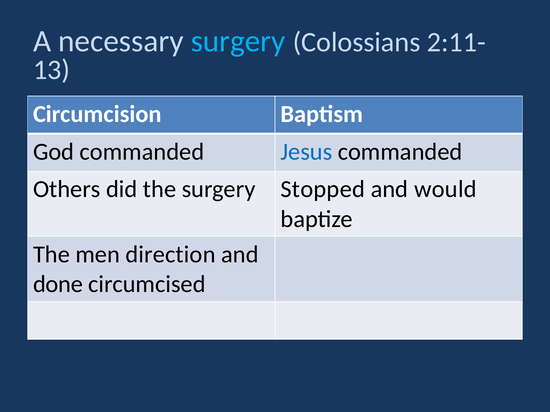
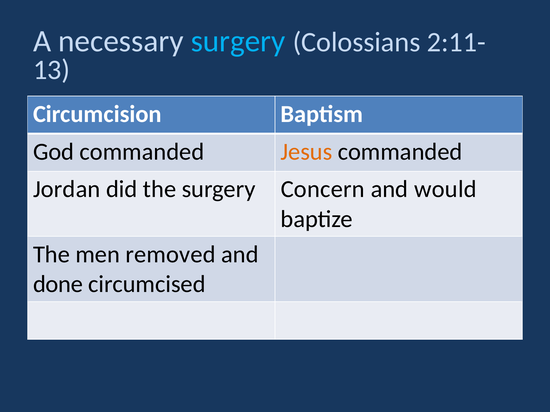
Jesus colour: blue -> orange (306, 152)
Others: Others -> Jordan (67, 189)
Stopped: Stopped -> Concern (323, 189)
direction: direction -> removed (171, 255)
